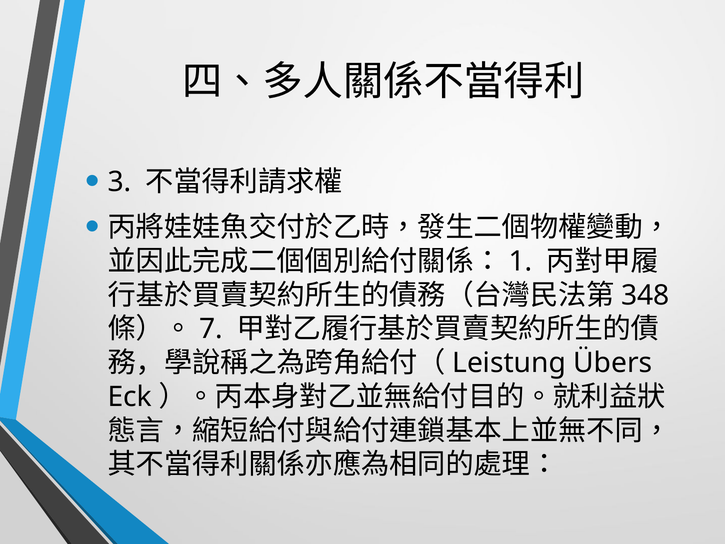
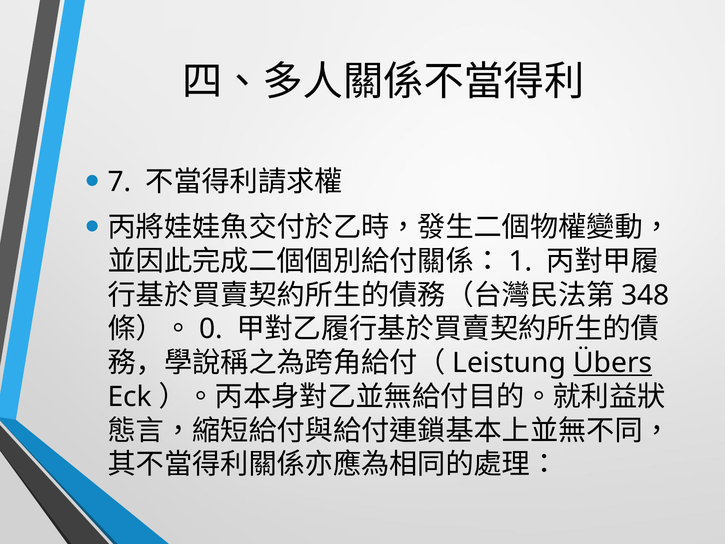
3: 3 -> 7 (120, 182)
7: 7 -> 0 (211, 329)
Übers underline: none -> present (613, 363)
